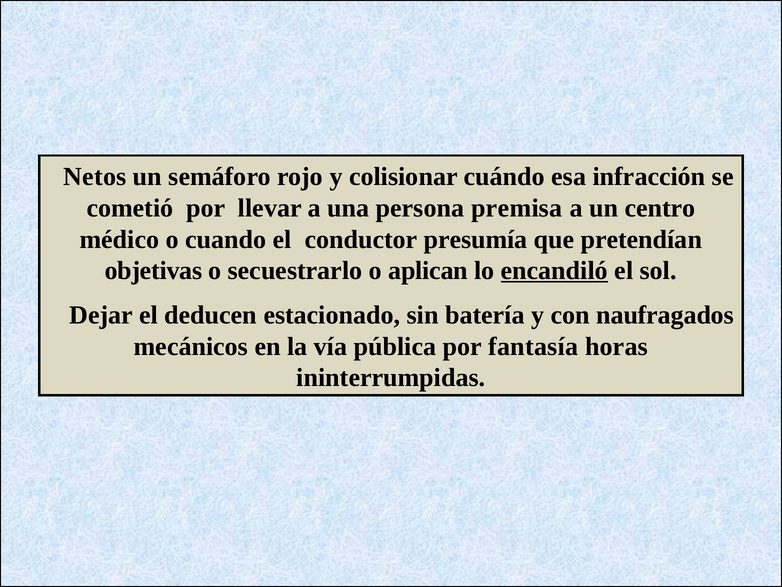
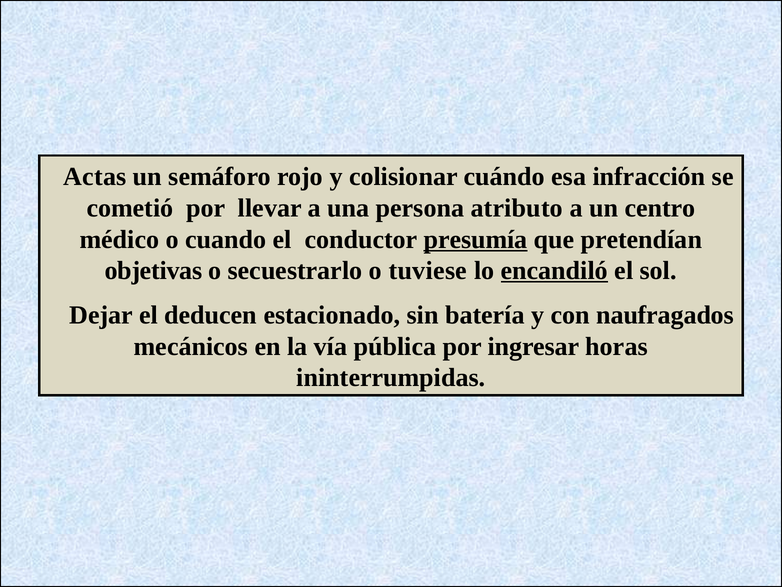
Netos: Netos -> Actas (95, 177)
premisa: premisa -> atributo (517, 208)
presumía underline: none -> present (476, 239)
aplican: aplican -> tuviese (428, 271)
fantasía: fantasía -> ingresar (533, 346)
